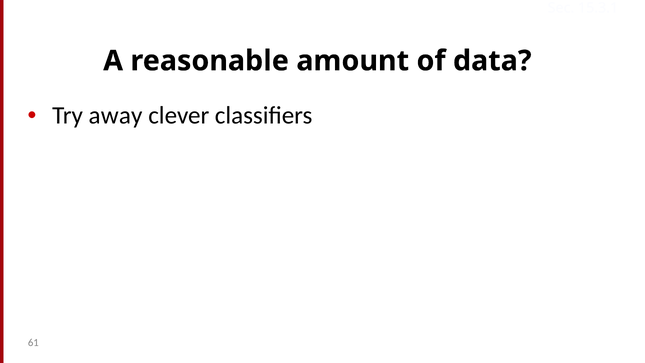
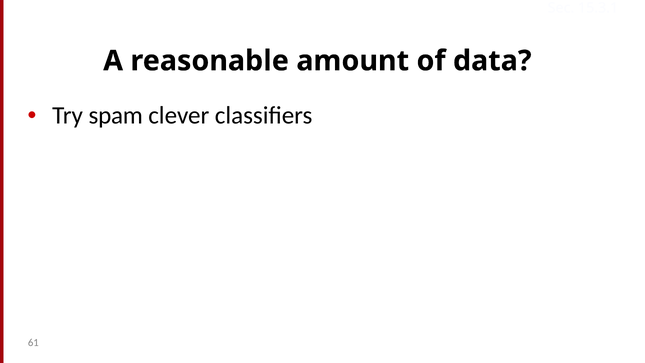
away: away -> spam (116, 115)
